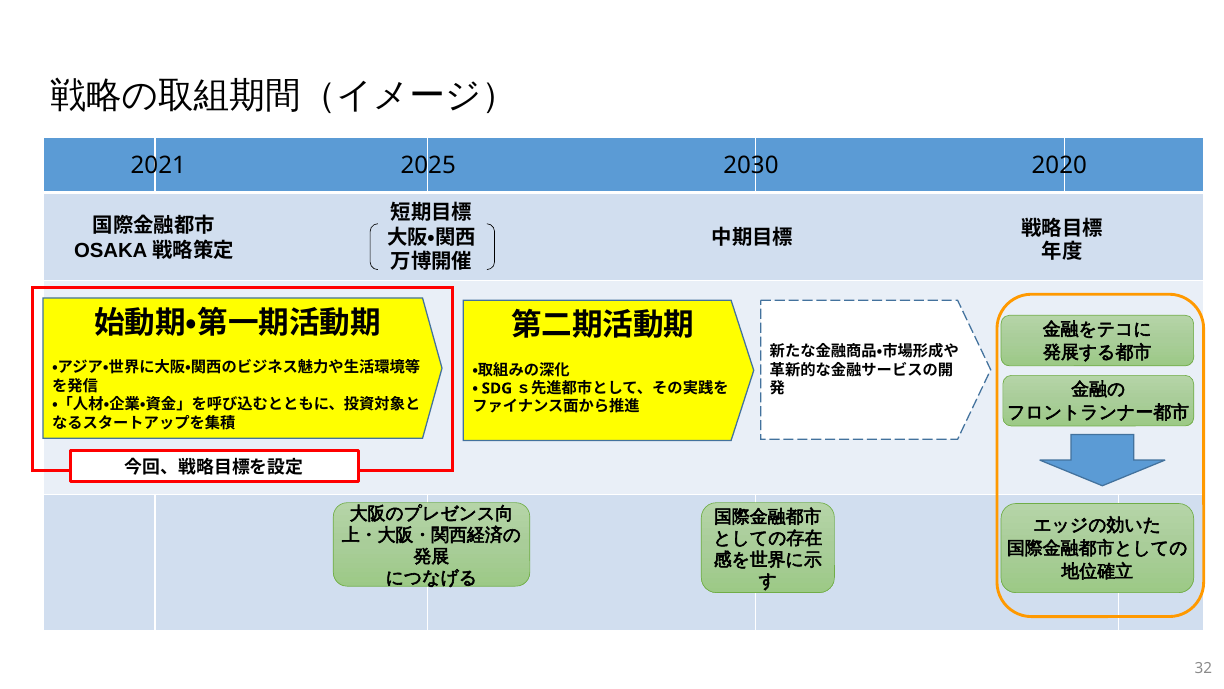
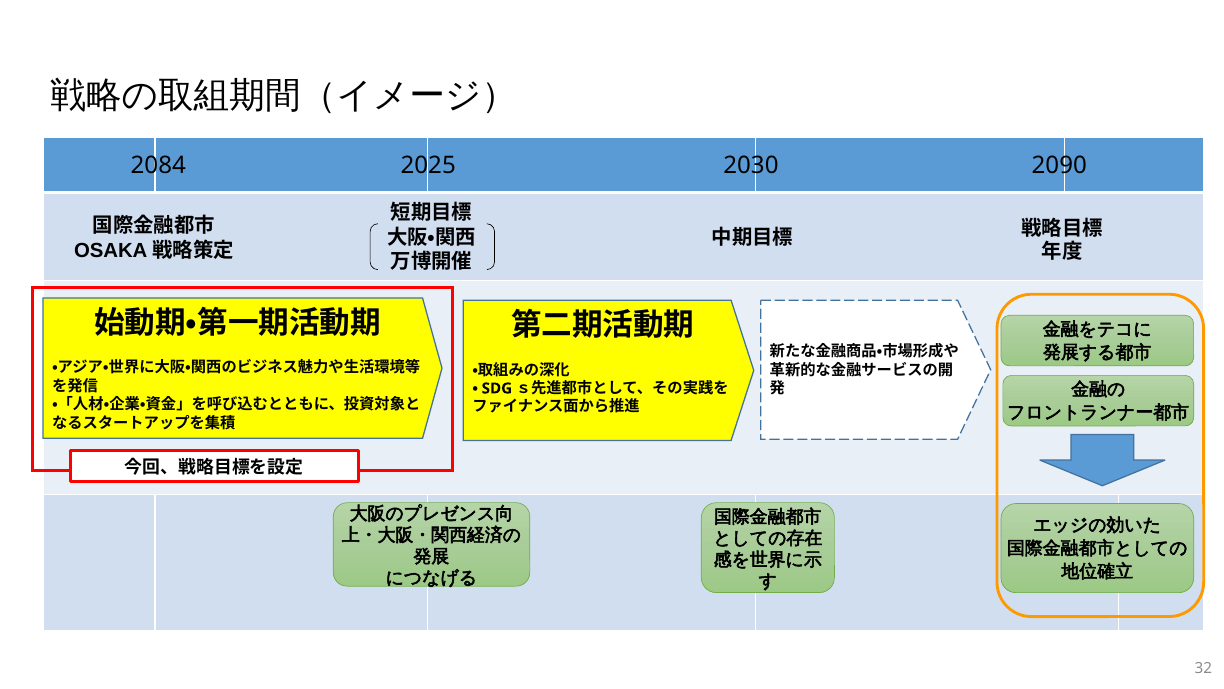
2021: 2021 -> 2084 (158, 166)
2020: 2020 -> 2090 (1059, 166)
